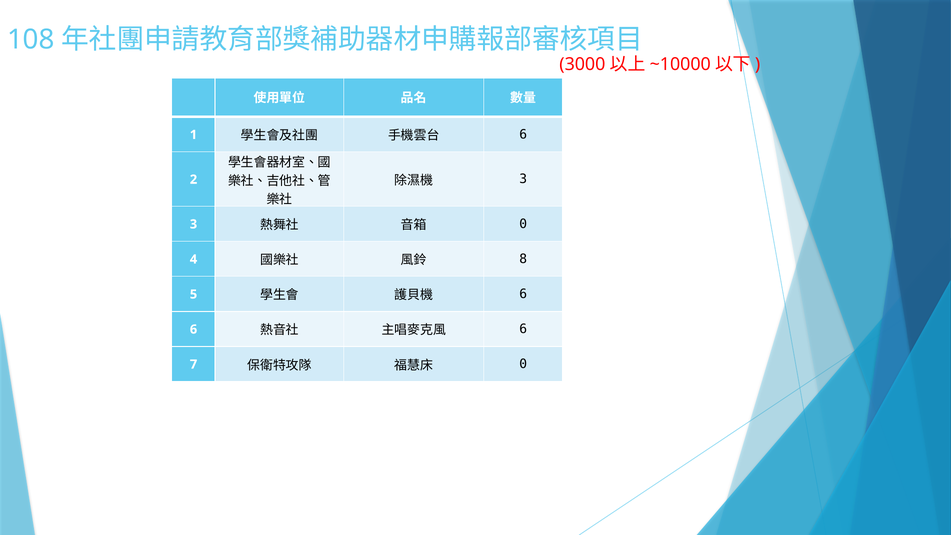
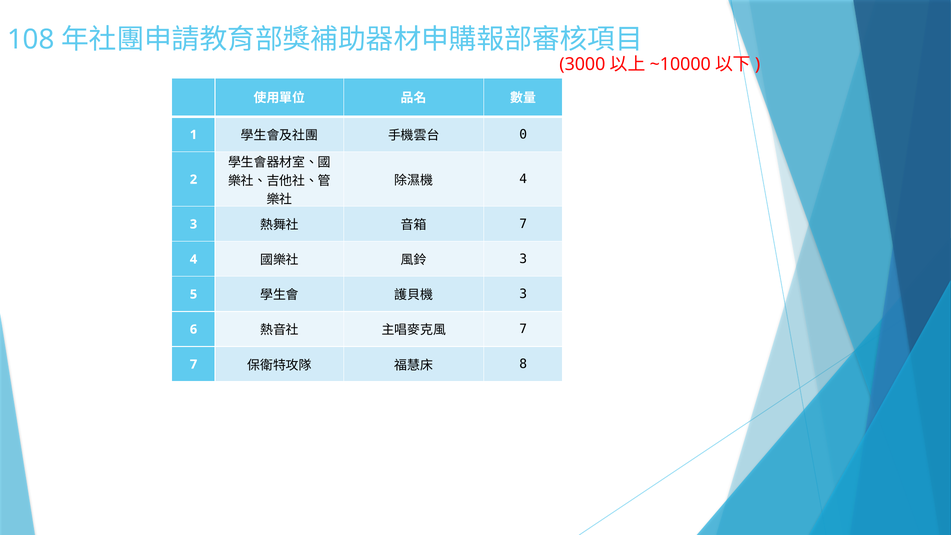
6: 6 -> 0 (523, 134)
3: 3 -> 4 (523, 179)
0: 0 -> 7 (523, 224)
8: 8 -> 3 (523, 259)
6: 6 -> 3 (523, 294)
6: 6 -> 7 (523, 329)
0: 0 -> 8 (523, 364)
